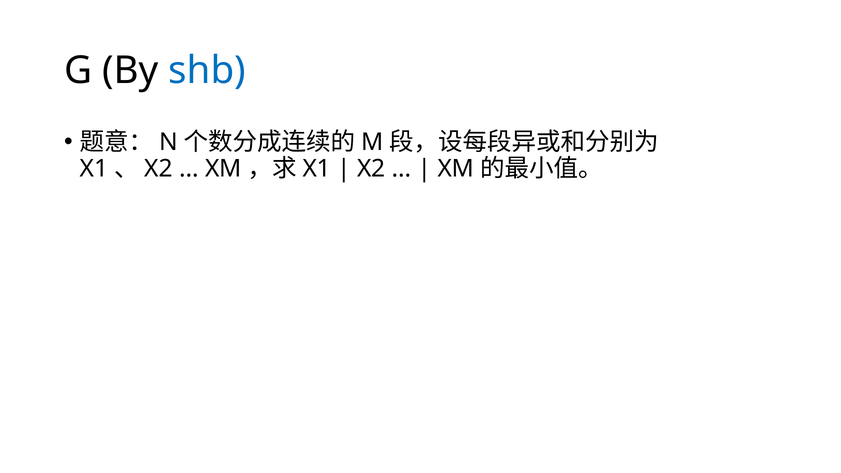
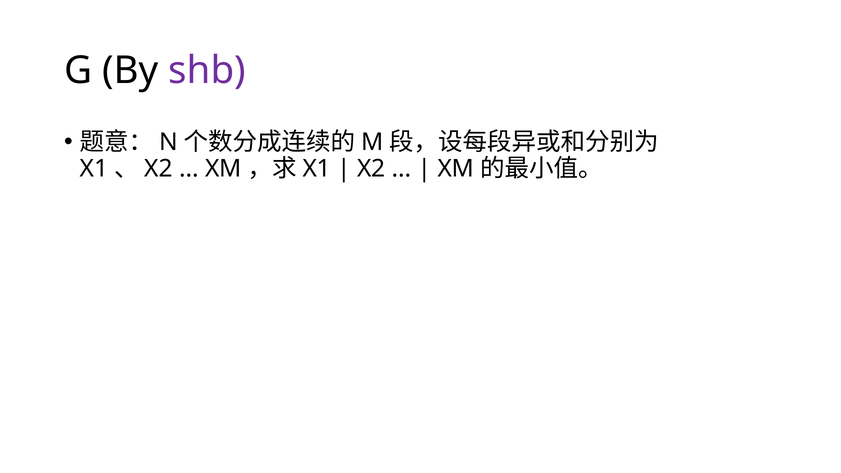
shb colour: blue -> purple (207, 71)
